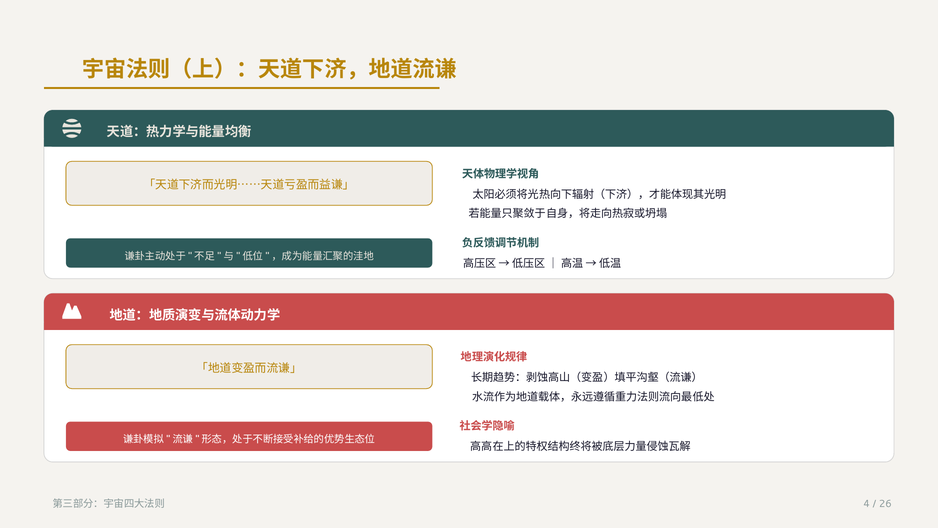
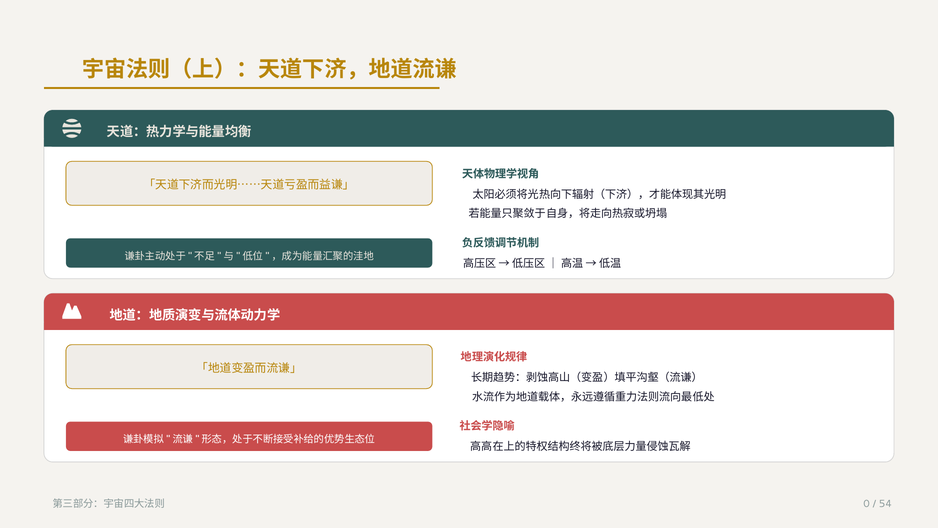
4: 4 -> 0 (867, 504)
26: 26 -> 54 (885, 504)
